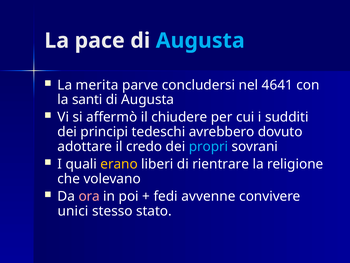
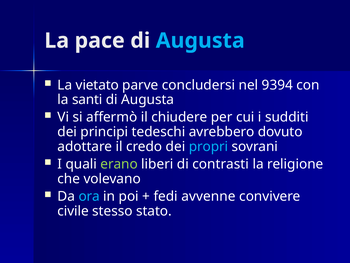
merita: merita -> vietato (97, 85)
4641: 4641 -> 9394 (277, 85)
erano colour: yellow -> light green (119, 164)
rientrare: rientrare -> contrasti (221, 164)
ora colour: pink -> light blue (89, 196)
unici: unici -> civile (73, 211)
